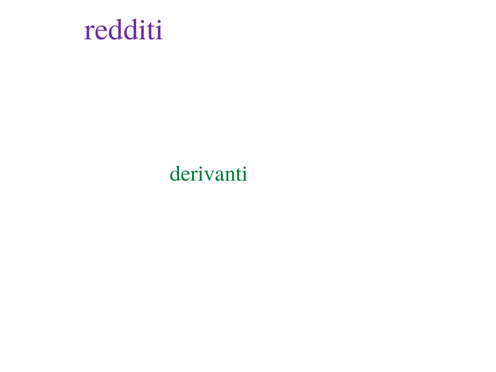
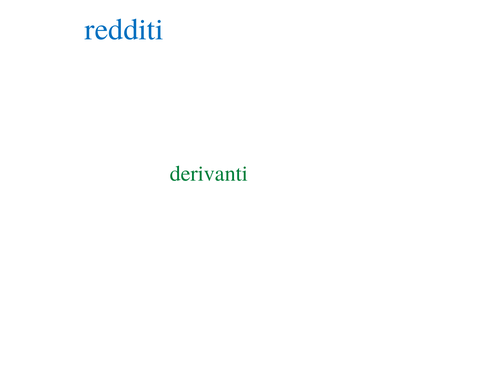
redditi colour: purple -> blue (124, 29)
